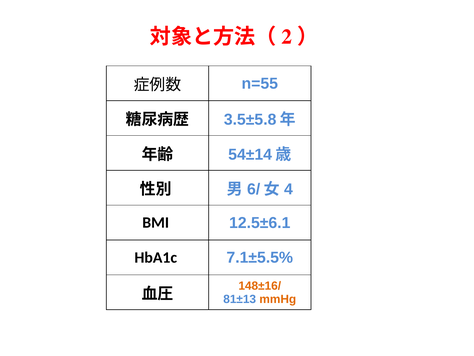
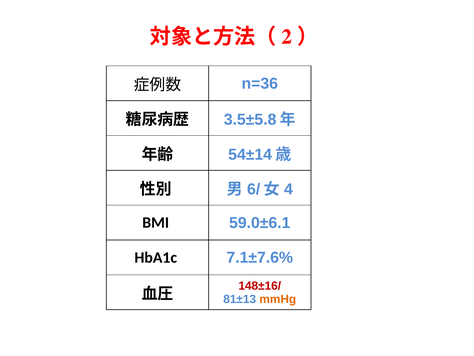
n=55: n=55 -> n=36 (260, 83)
12.5±6.1: 12.5±6.1 -> 59.0±6.1 (260, 223)
7.1±5.5%: 7.1±5.5% -> 7.1±7.6% (260, 257)
148±16/ colour: orange -> red (260, 285)
